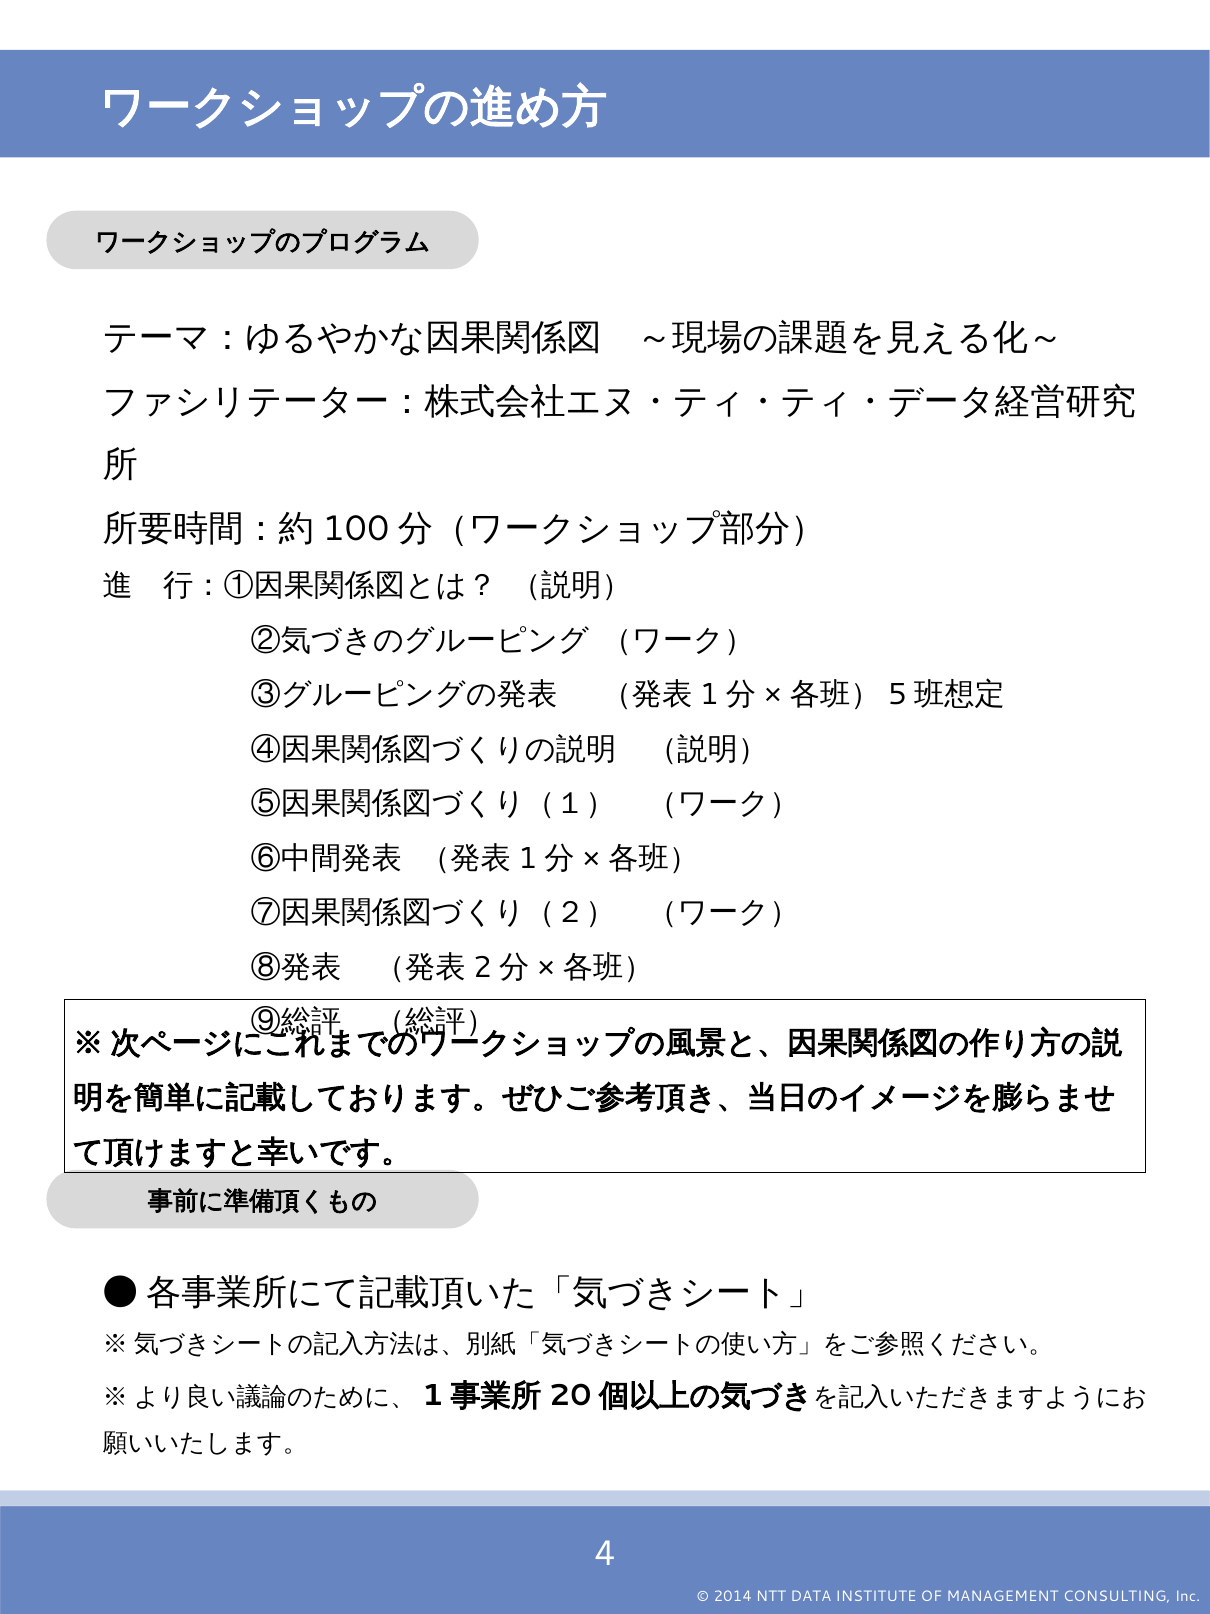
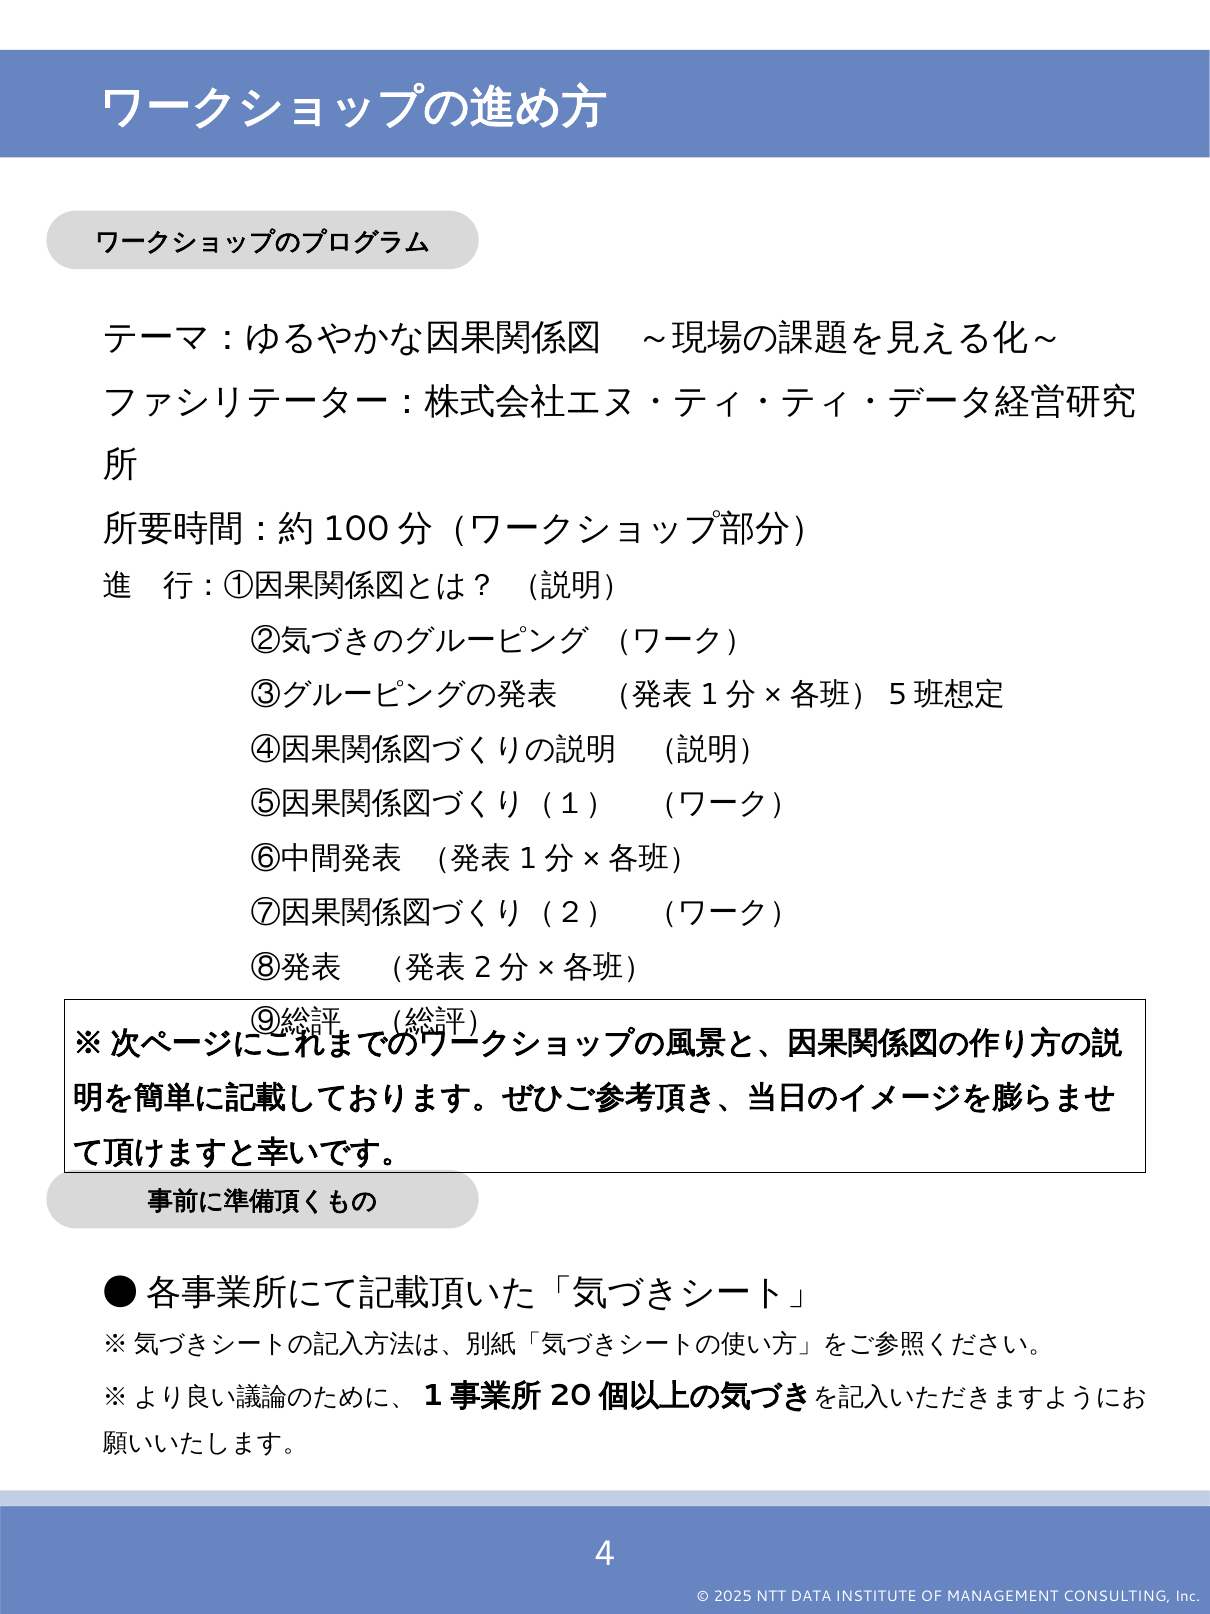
2014: 2014 -> 2025 (733, 1595)
